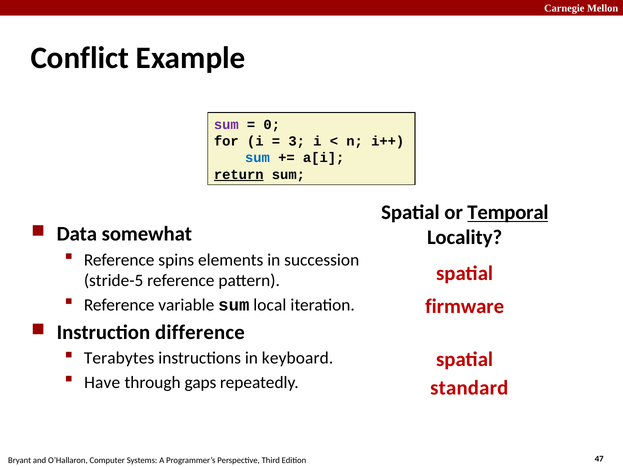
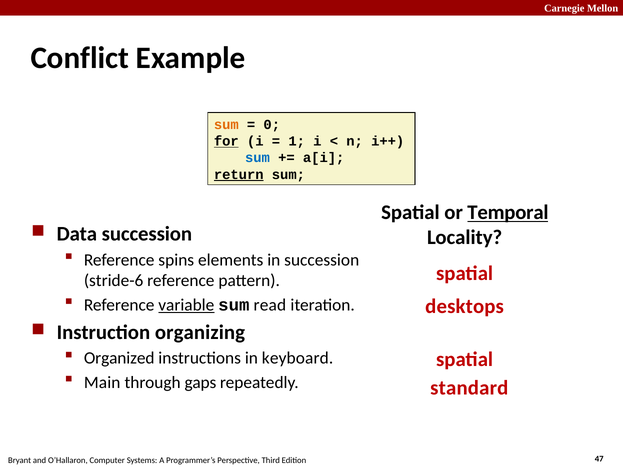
sum colour: purple -> orange (226, 125)
for underline: none -> present (226, 141)
3: 3 -> 1 (297, 141)
Data somewhat: somewhat -> succession (147, 234)
stride-5: stride-5 -> stride-6 (114, 281)
variable underline: none -> present (186, 305)
local: local -> read (270, 305)
firmware: firmware -> desktops (465, 307)
difference: difference -> organizing (200, 332)
Terabytes: Terabytes -> Organized (119, 358)
Have: Have -> Main (102, 383)
